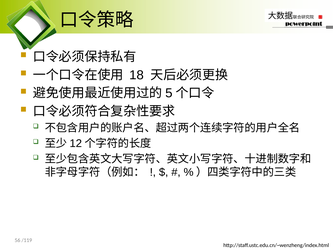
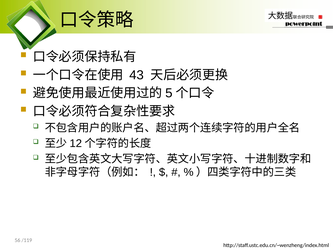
18: 18 -> 43 (137, 75)
